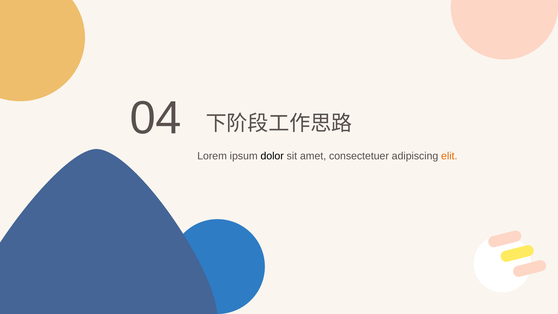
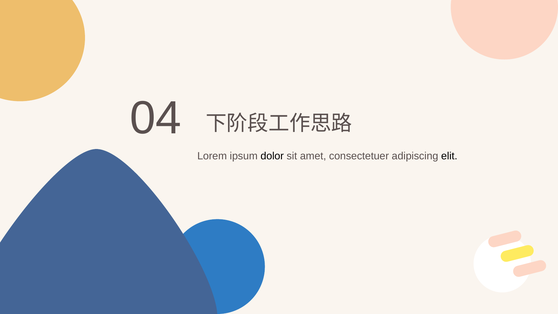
elit colour: orange -> black (449, 156)
